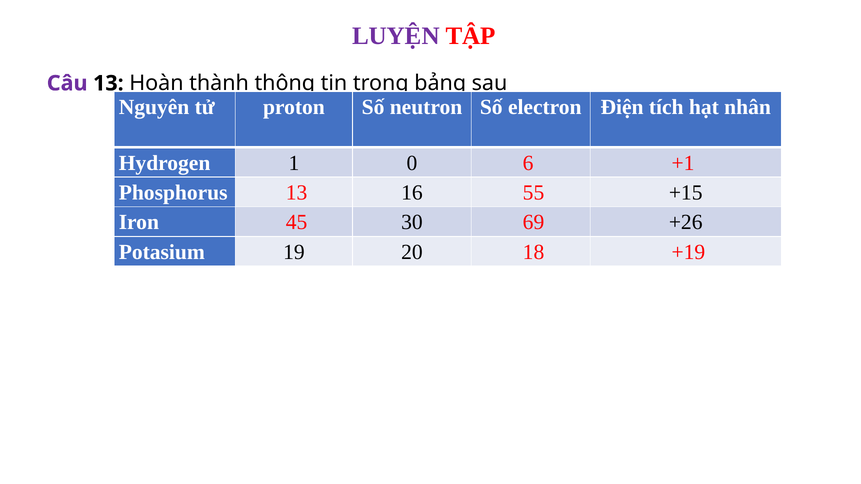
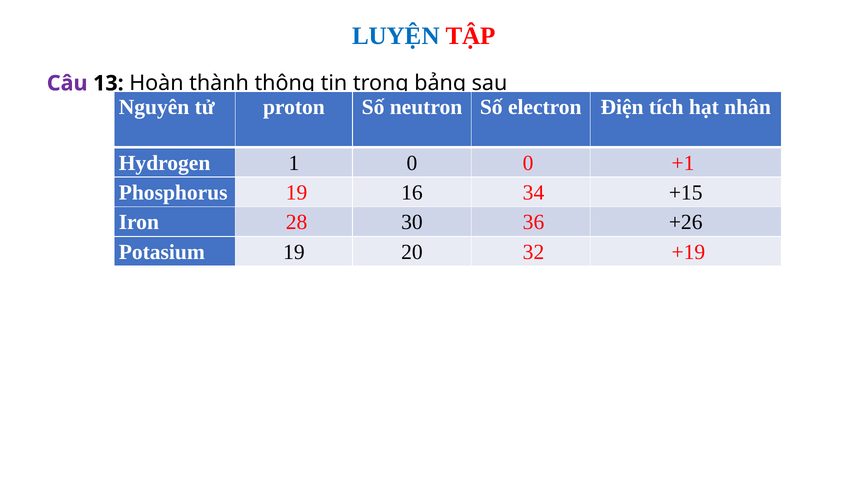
LUYỆN colour: purple -> blue (396, 36)
6: 6 -> 0 (528, 163)
13: 13 -> 19 (297, 193)
55: 55 -> 34 (534, 193)
45: 45 -> 28 (297, 222)
69: 69 -> 36 (534, 222)
18: 18 -> 32 (534, 252)
